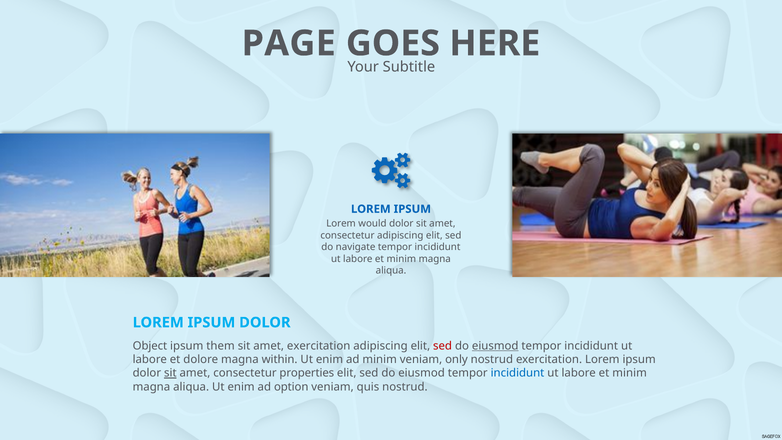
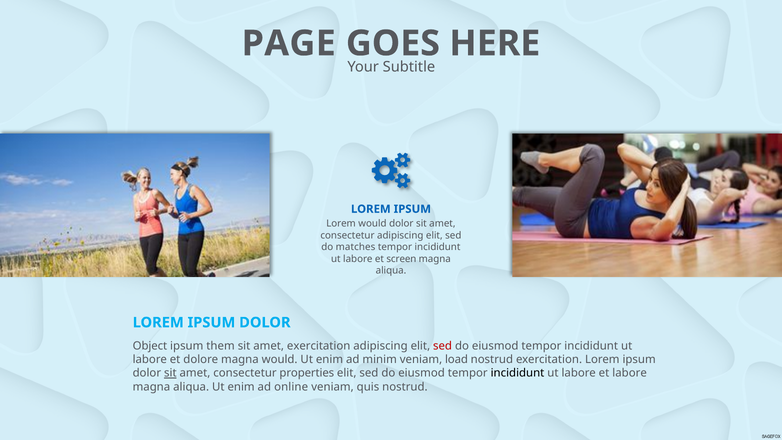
navigate: navigate -> matches (356, 247)
minim: minim -> screen (401, 259)
eiusmod underline: present -> none (495, 346)
magna within: within -> would (280, 359)
only: only -> load (456, 359)
incididunt colour: blue -> black (517, 373)
minim: minim -> labore (630, 373)
option: option -> online (291, 387)
